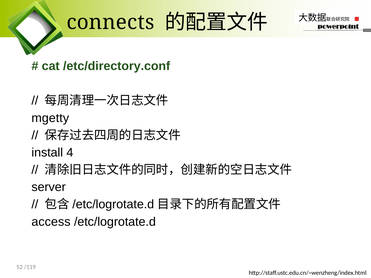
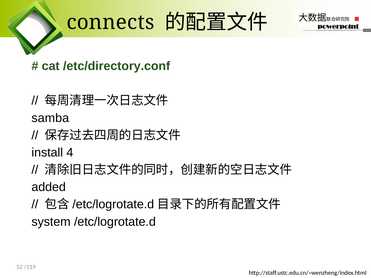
mgetty: mgetty -> samba (50, 118)
server: server -> added (49, 187)
access: access -> system (51, 222)
